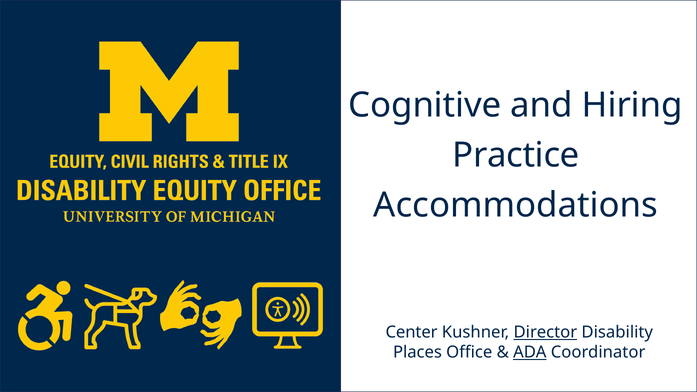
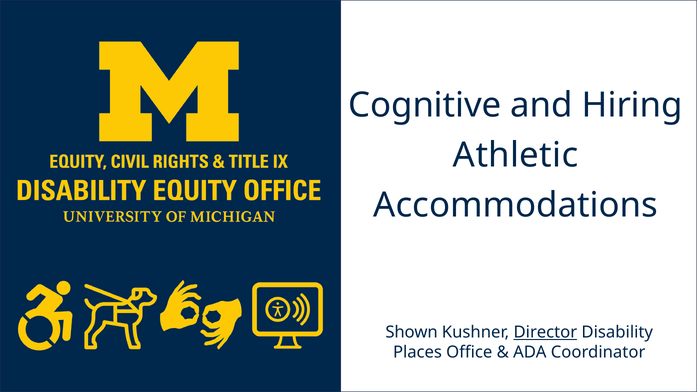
Practice: Practice -> Athletic (516, 155)
Center: Center -> Shown (412, 332)
ADA underline: present -> none (530, 352)
